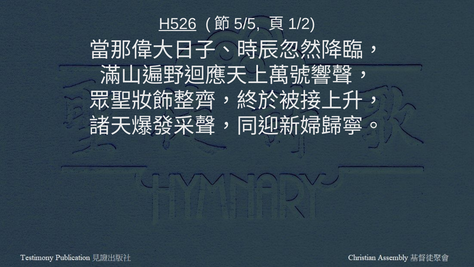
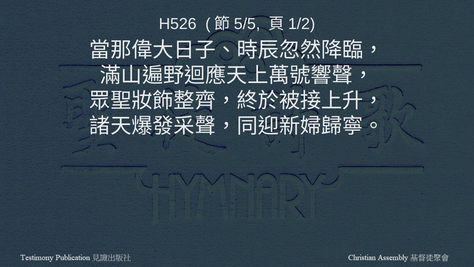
H526 underline: present -> none (178, 24)
